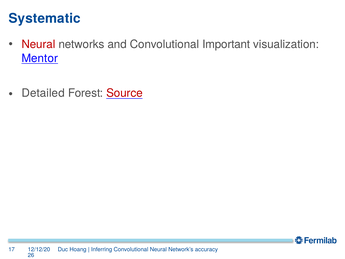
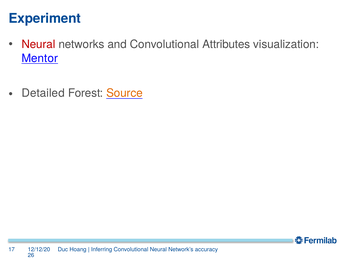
Systematic: Systematic -> Experiment (45, 19)
Important: Important -> Attributes (226, 44)
Source colour: red -> orange (124, 93)
